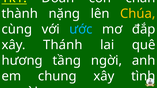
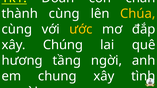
thành nặng: nặng -> cùng (64, 14)
ước colour: light blue -> yellow (81, 29)
Thánh: Thánh -> Chúng (63, 45)
